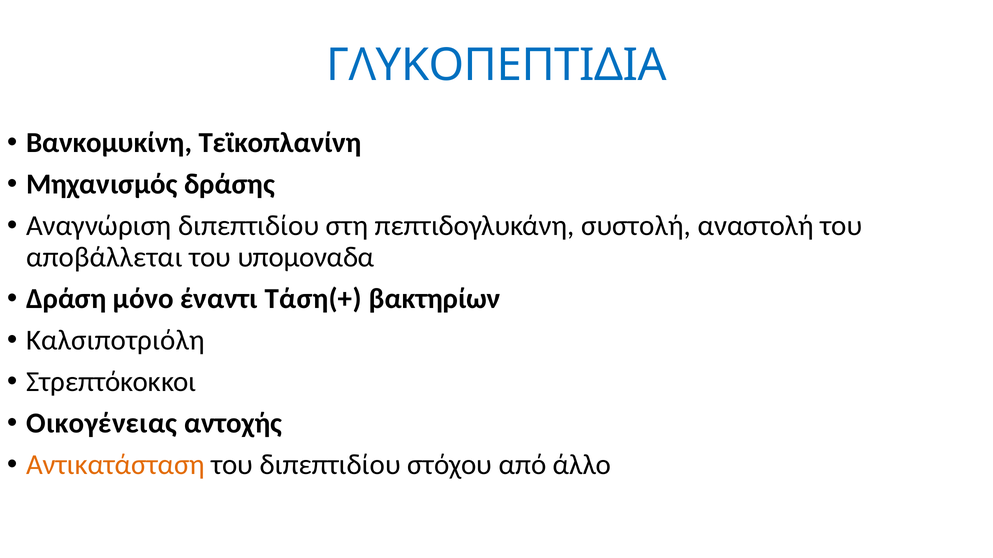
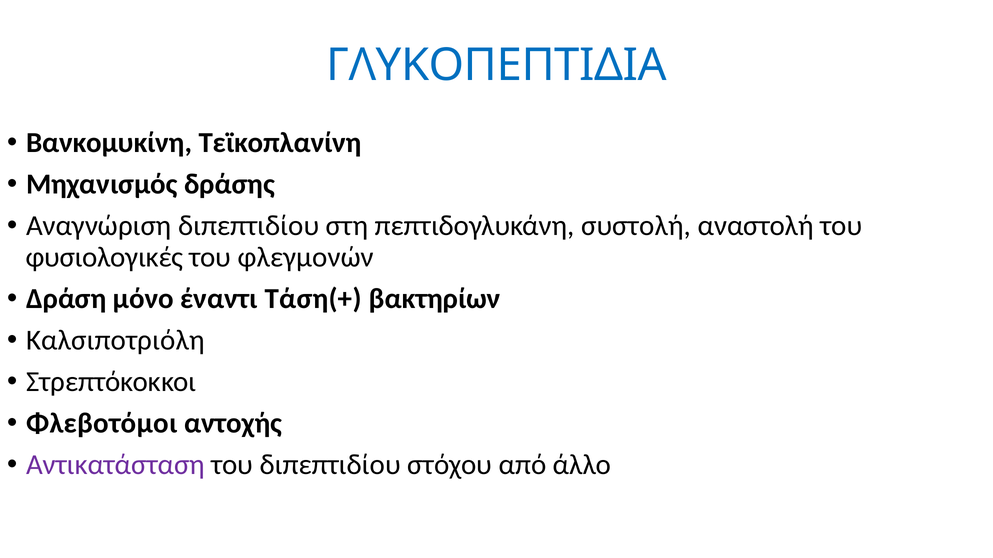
αποβάλλεται: αποβάλλεται -> φυσιολογικές (104, 257)
υπομοναδα: υπομοναδα -> φλεγμονών (306, 257)
Οικογένειας: Οικογένειας -> Φλεβοτόμοι (102, 424)
Αντικατάσταση colour: orange -> purple (115, 465)
